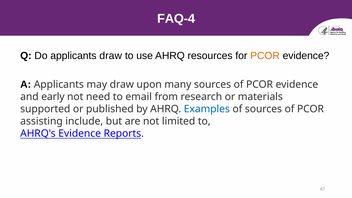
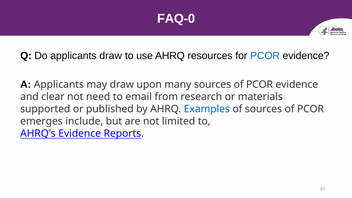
FAQ-4: FAQ-4 -> FAQ-0 (176, 19)
PCOR colour: orange -> blue (265, 56)
early: early -> clear (53, 97)
assisting: assisting -> emerges (41, 121)
